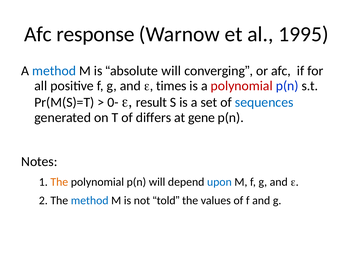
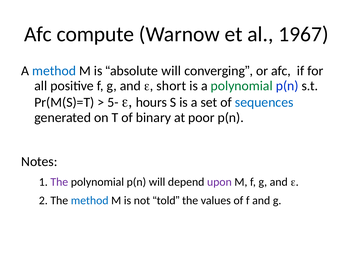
response: response -> compute (95, 34)
1995: 1995 -> 1967 (303, 34)
times: times -> short (171, 86)
polynomial colour: red -> green (242, 86)
0-: 0- -> 5- (113, 102)
result: result -> hours (151, 102)
differs: differs -> binary (153, 117)
gene: gene -> poor (201, 117)
The colour: orange -> purple (59, 182)
upon colour: blue -> purple (219, 182)
